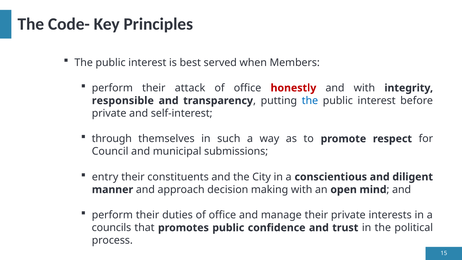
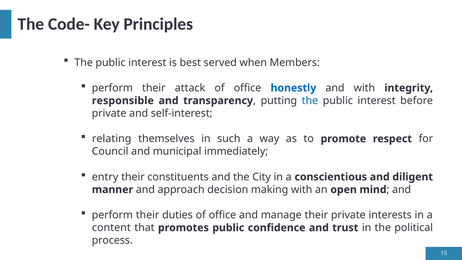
honestly colour: red -> blue (293, 88)
through: through -> relating (112, 139)
submissions: submissions -> immediately (236, 151)
councils: councils -> content (111, 228)
